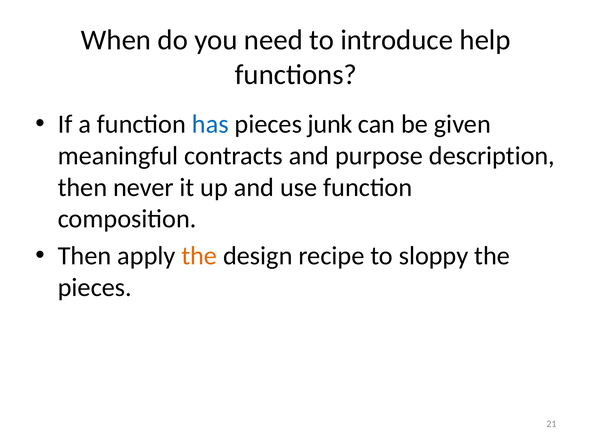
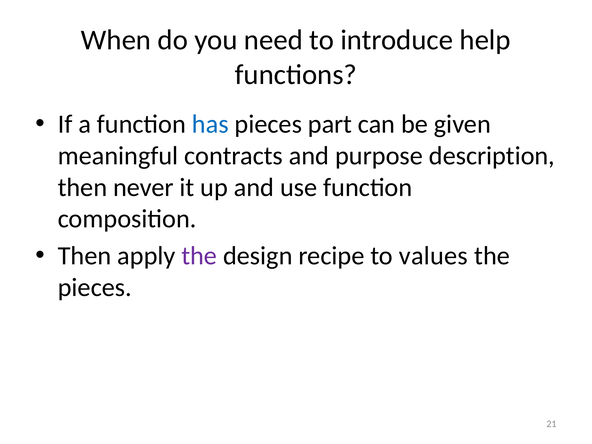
junk: junk -> part (330, 124)
the colour: orange -> purple (199, 256)
sloppy: sloppy -> values (433, 256)
